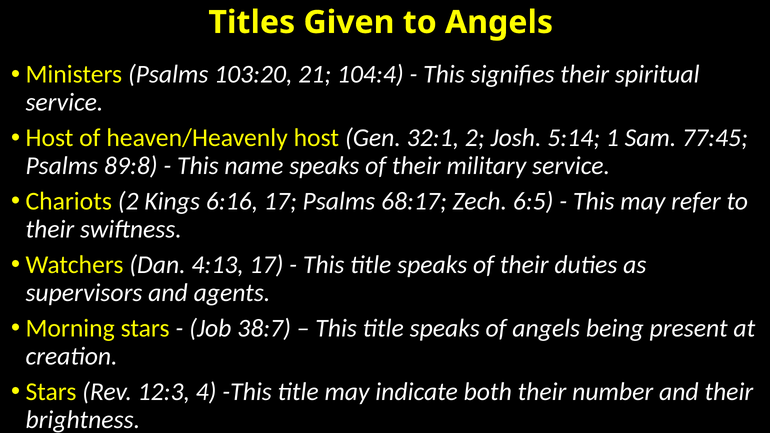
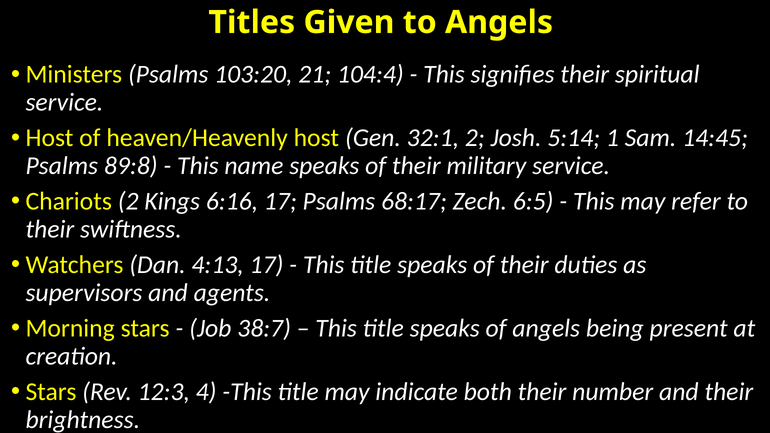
77:45: 77:45 -> 14:45 (715, 138)
